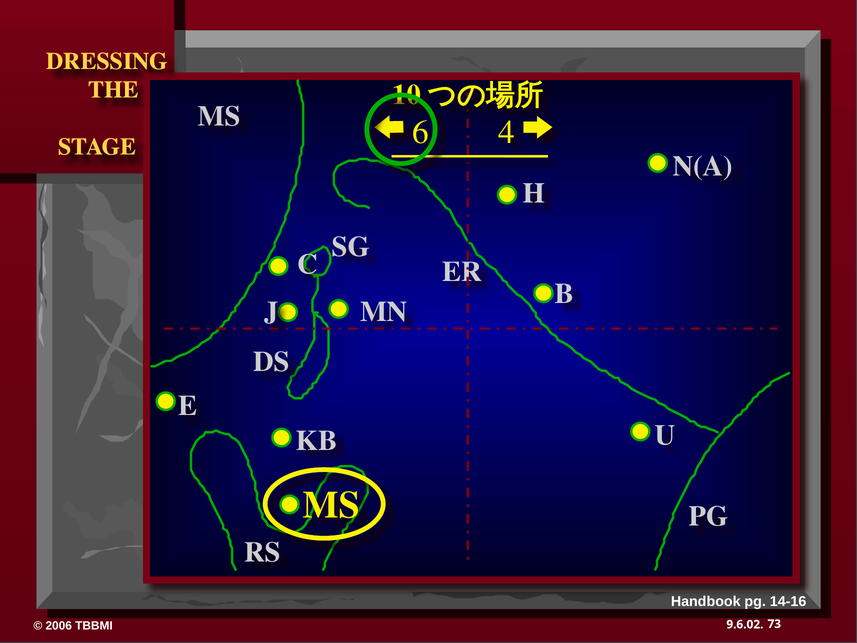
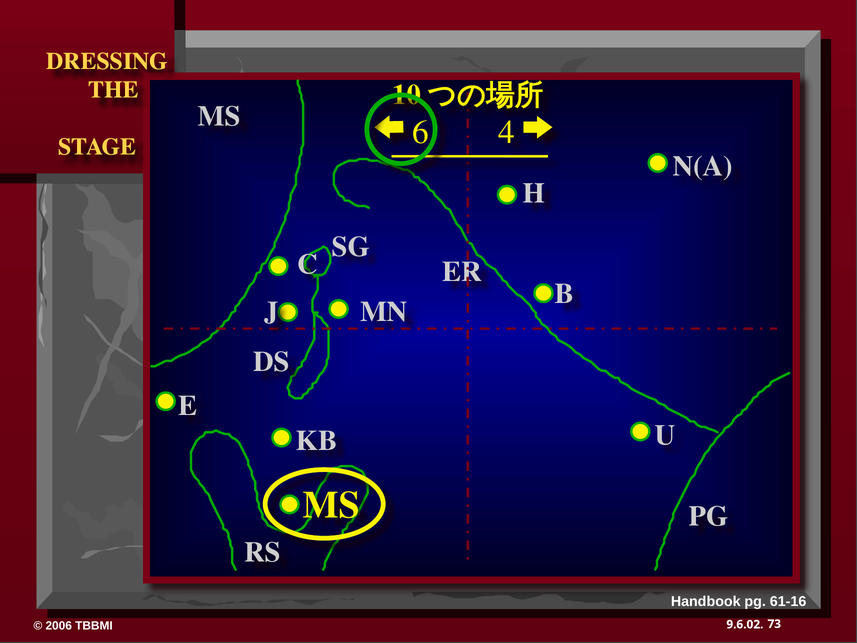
14-16: 14-16 -> 61-16 (788, 601)
